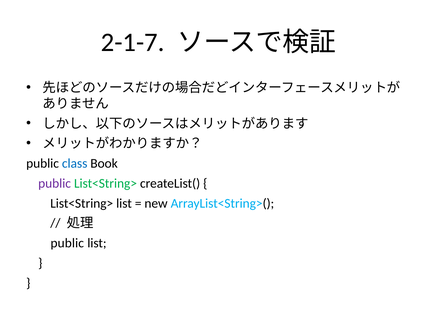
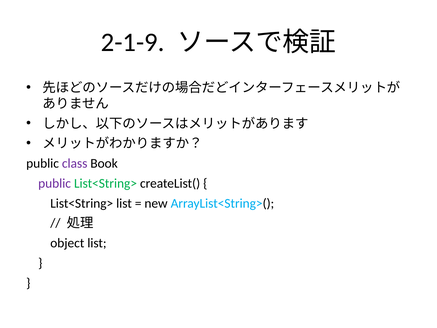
2-1-7: 2-1-7 -> 2-1-9 (133, 42)
class colour: blue -> purple (75, 163)
public: public -> object (67, 243)
